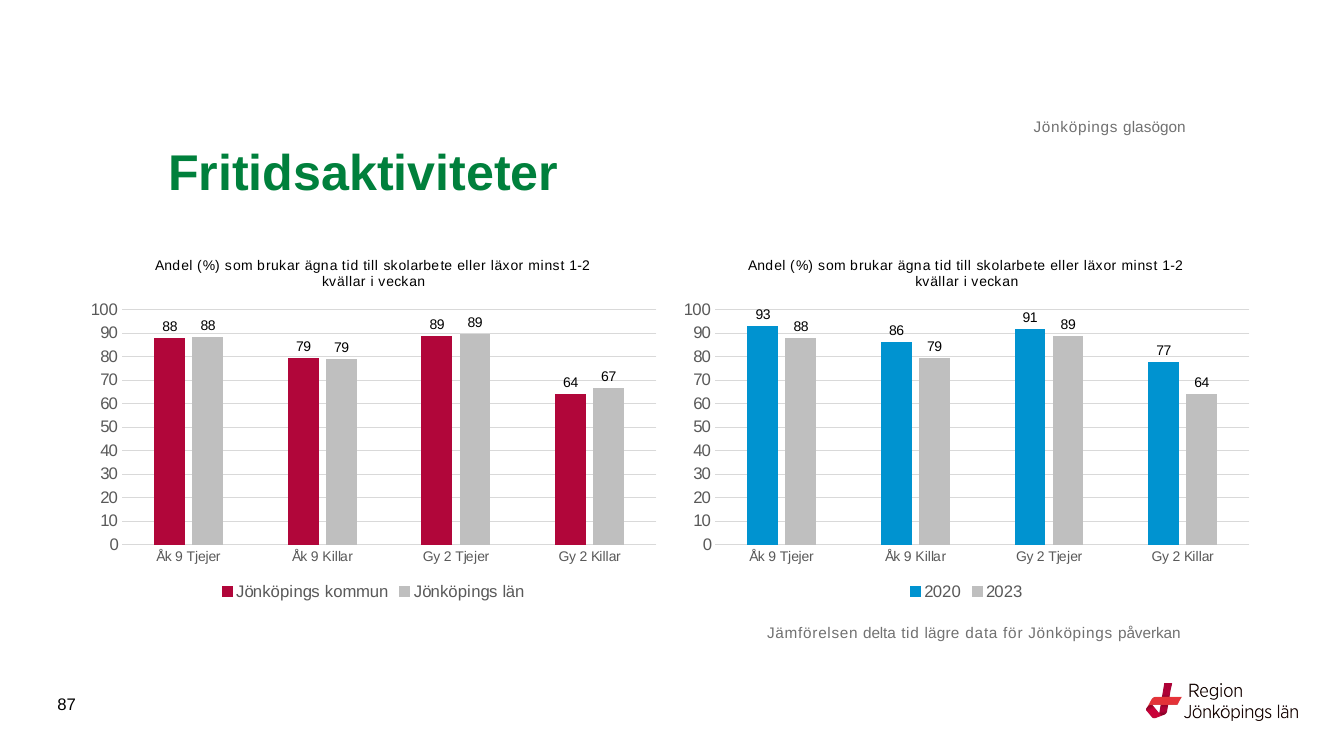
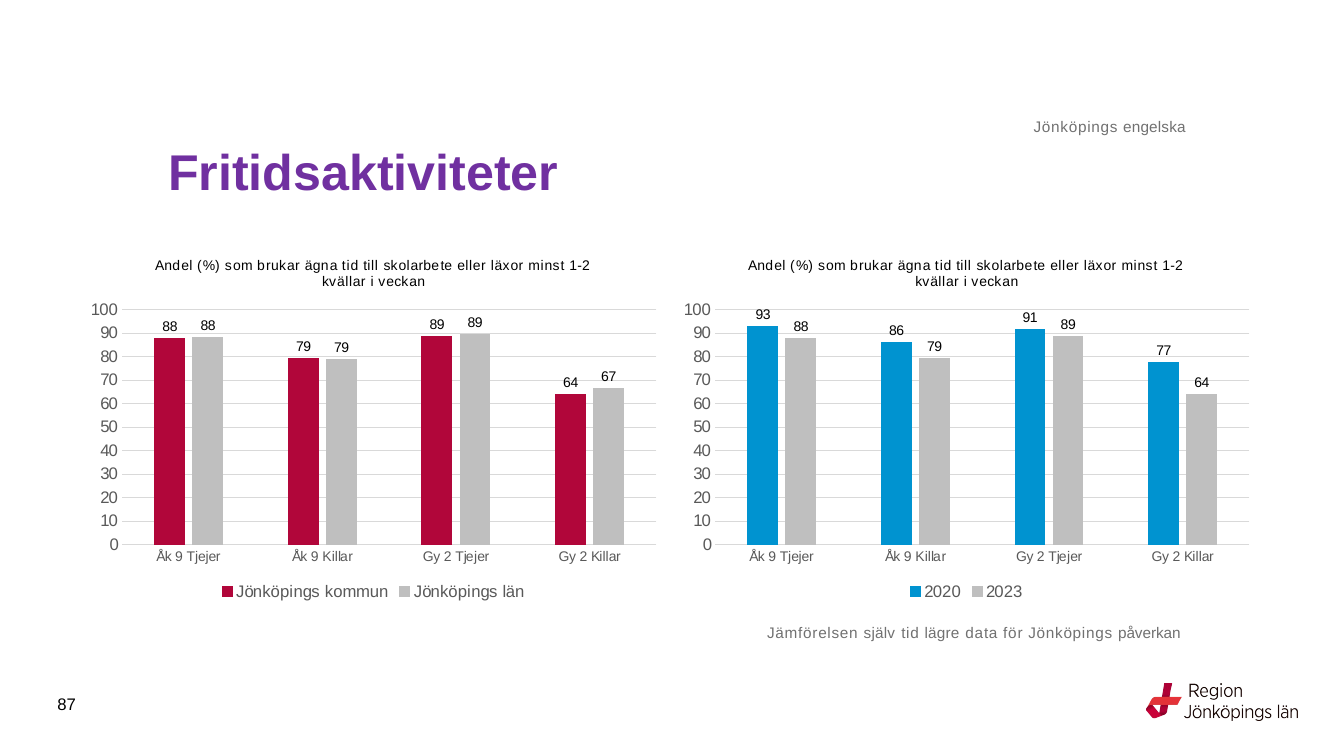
glasögon: glasögon -> engelska (1154, 127)
Fritidsaktiviteter colour: green -> purple (363, 173)
delta: delta -> själv (879, 633)
